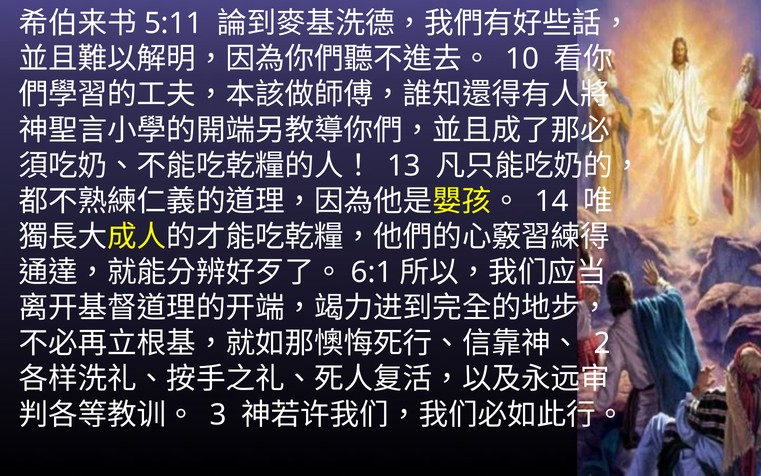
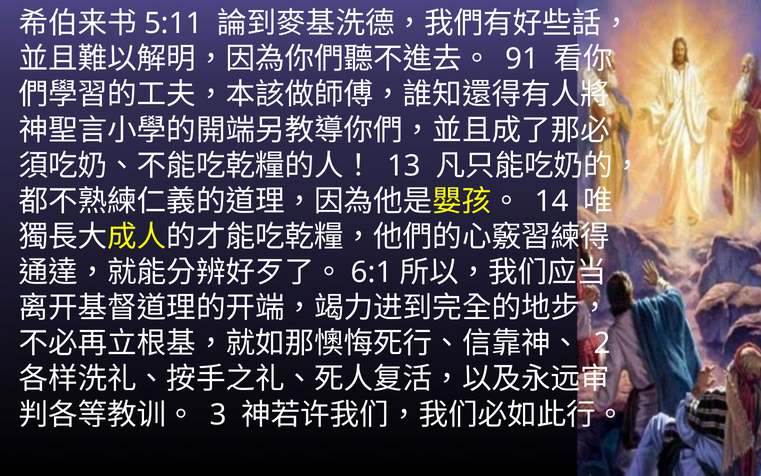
10: 10 -> 91 (522, 59)
